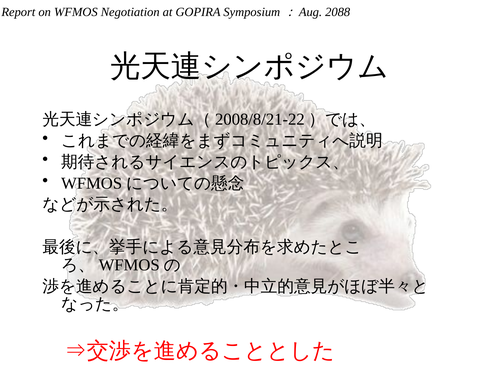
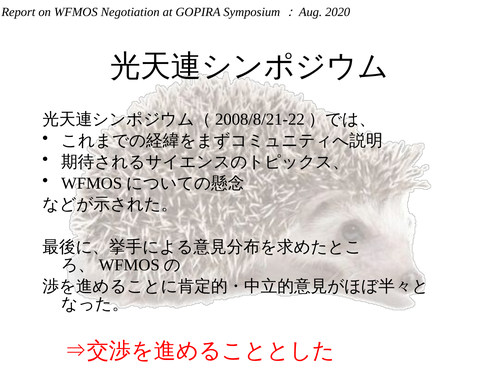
2088: 2088 -> 2020 (338, 12)
